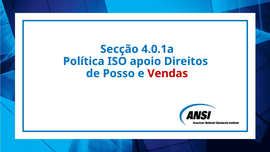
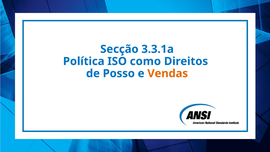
4.0.1a: 4.0.1a -> 3.3.1a (158, 49)
apoio: apoio -> como (145, 61)
Vendas colour: red -> orange (168, 73)
